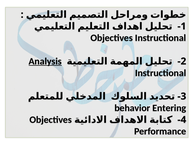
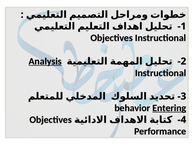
Entering underline: none -> present (169, 108)
